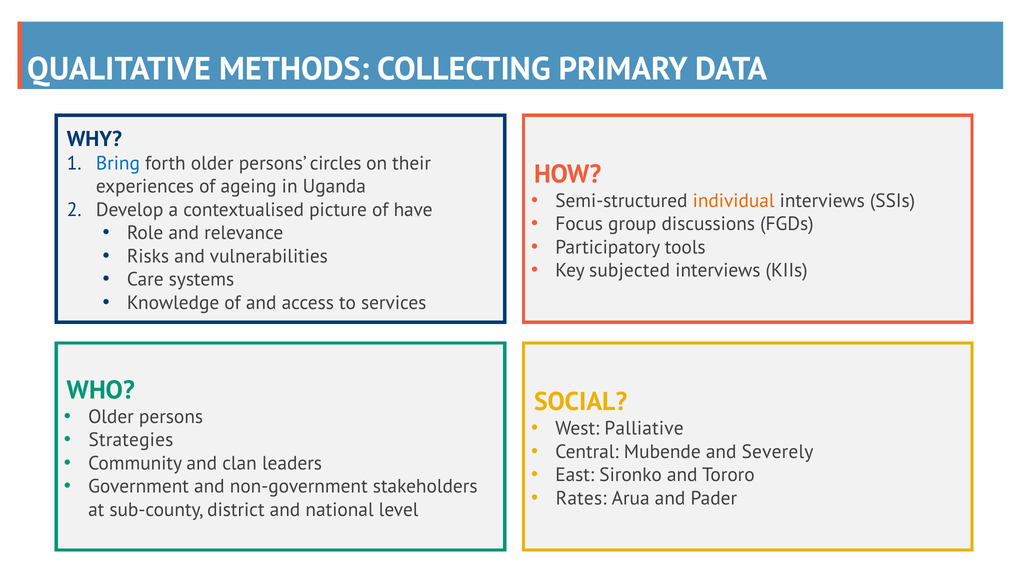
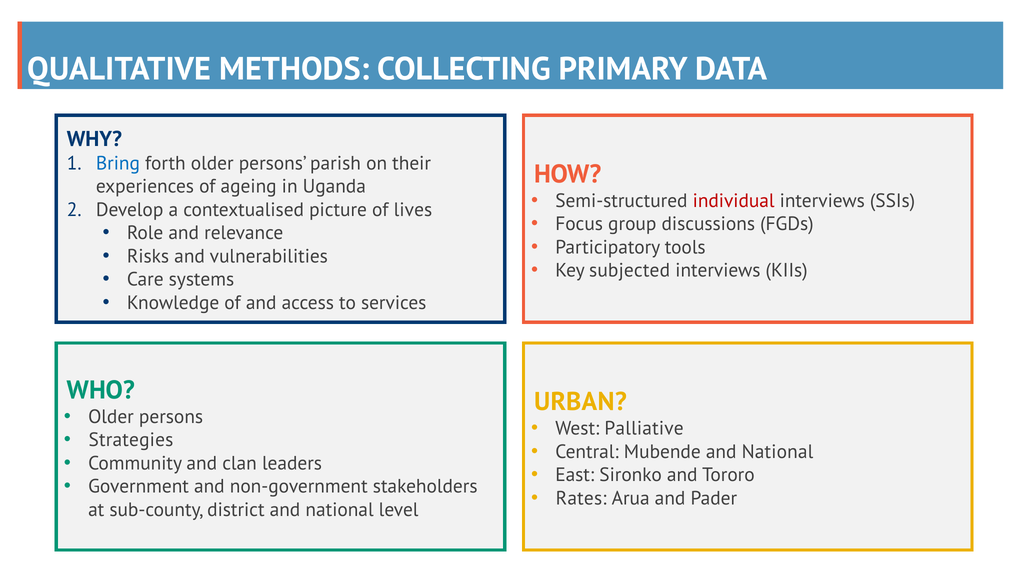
circles: circles -> parish (335, 163)
individual colour: orange -> red (734, 201)
have: have -> lives (413, 210)
SOCIAL: SOCIAL -> URBAN (581, 402)
Mubende and Severely: Severely -> National (778, 452)
